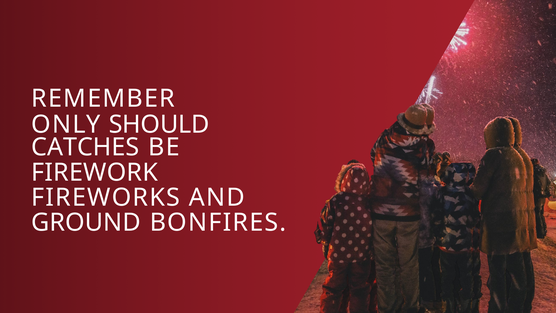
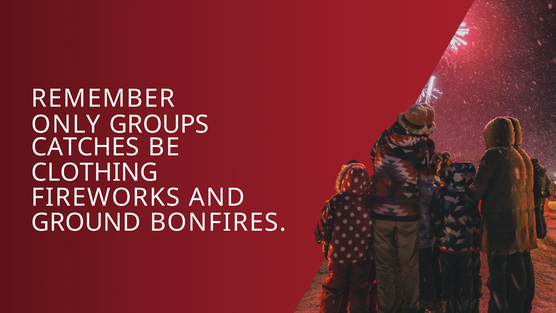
SHOULD: SHOULD -> GROUPS (159, 124)
FIREWORK: FIREWORK -> CLOTHING (95, 172)
